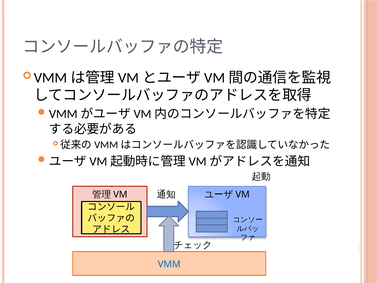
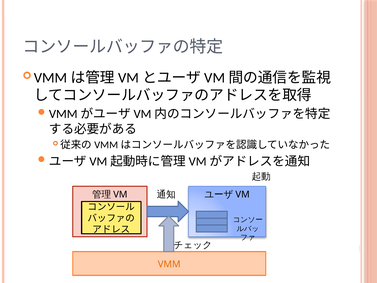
VMM colour: blue -> orange (169, 264)
